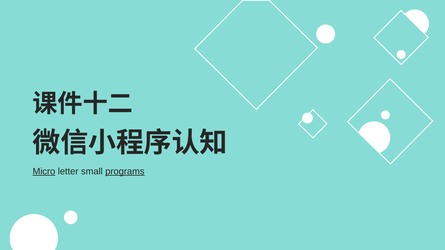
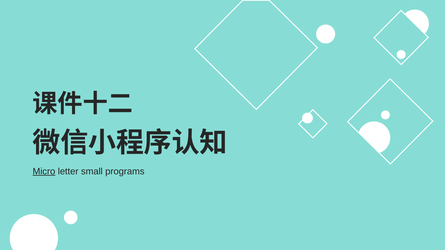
programs underline: present -> none (125, 172)
